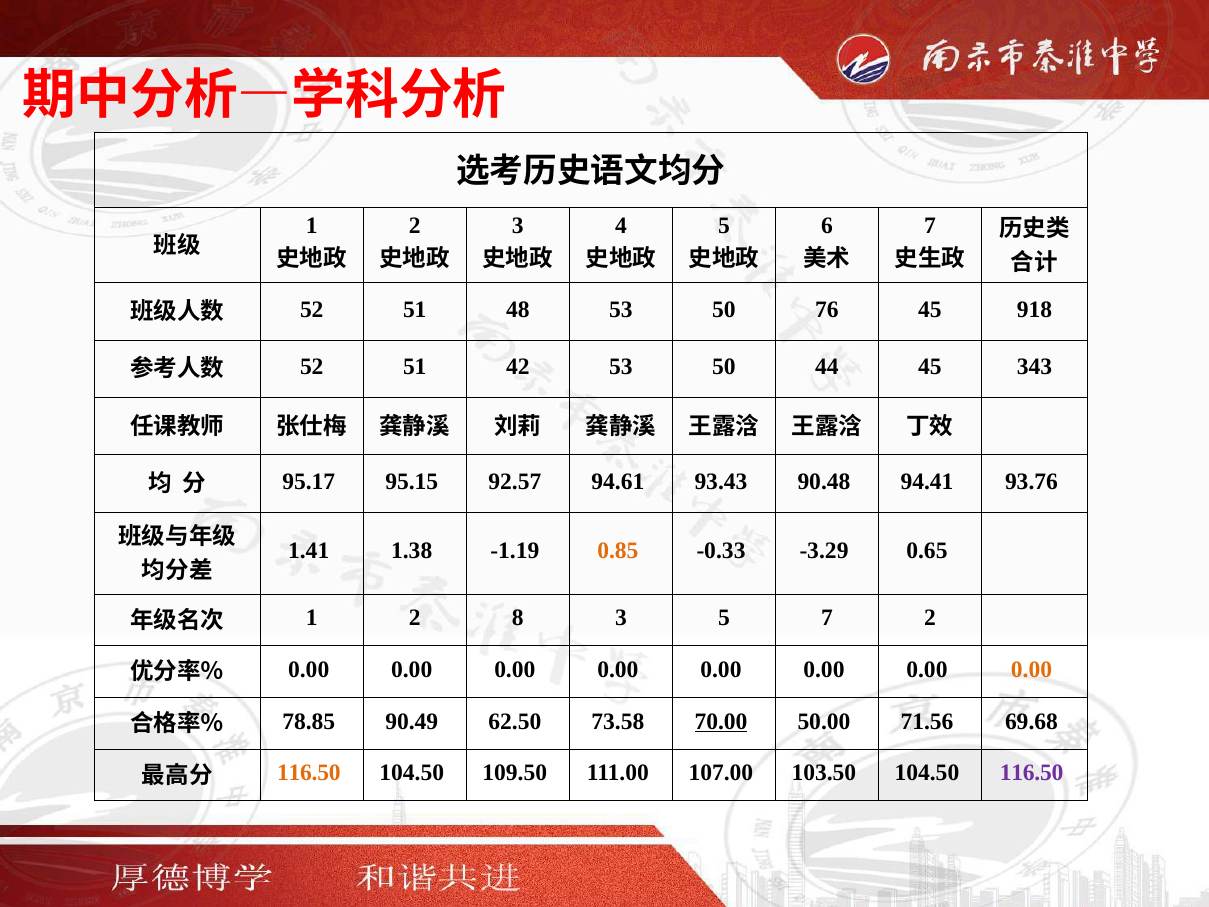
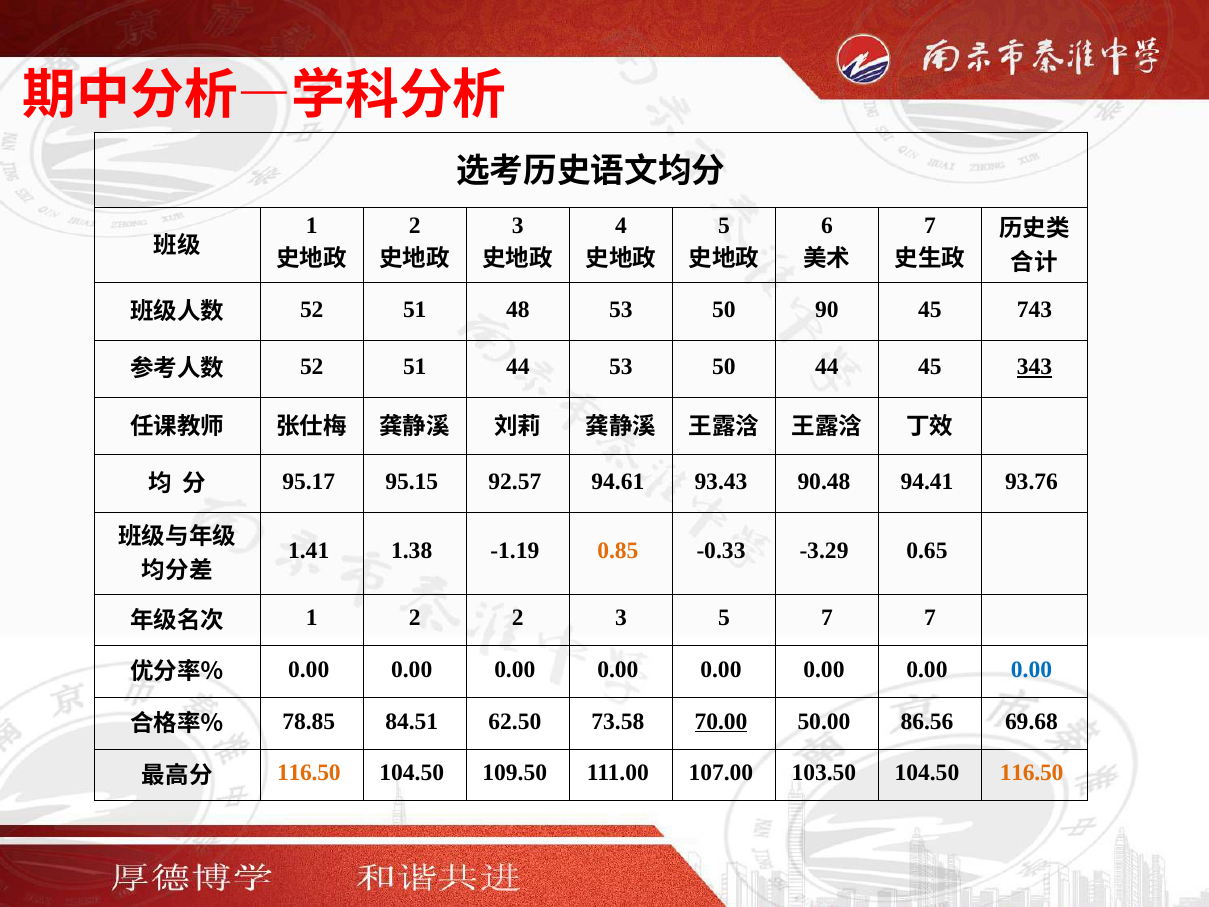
76: 76 -> 90 (827, 309)
918: 918 -> 743 (1034, 309)
51 42: 42 -> 44 (518, 367)
343 underline: none -> present (1034, 367)
2 8: 8 -> 2 (518, 618)
7 2: 2 -> 7 (930, 618)
0.00 colour: orange -> blue (1031, 669)
90.49: 90.49 -> 84.51 (412, 721)
71.56: 71.56 -> 86.56 (927, 721)
116.50 colour: purple -> orange (1032, 773)
